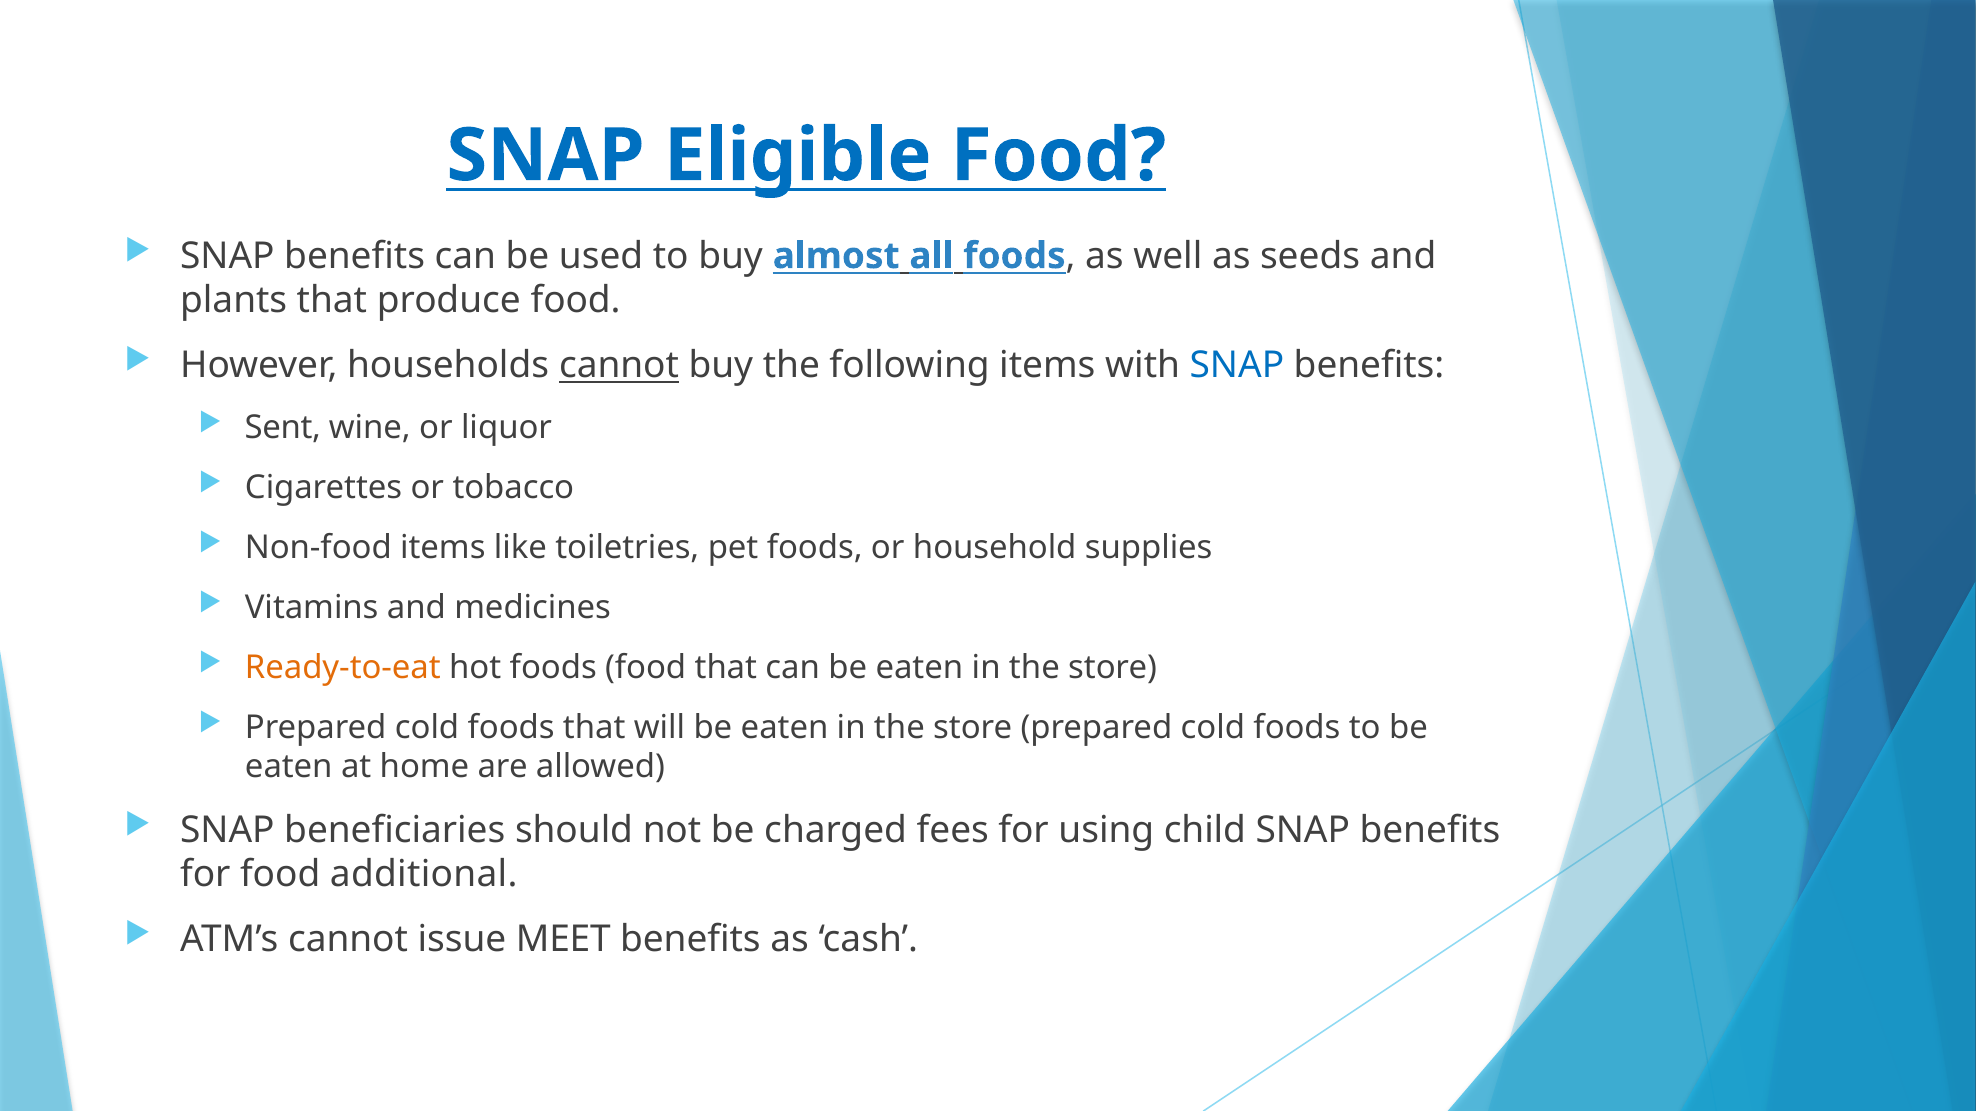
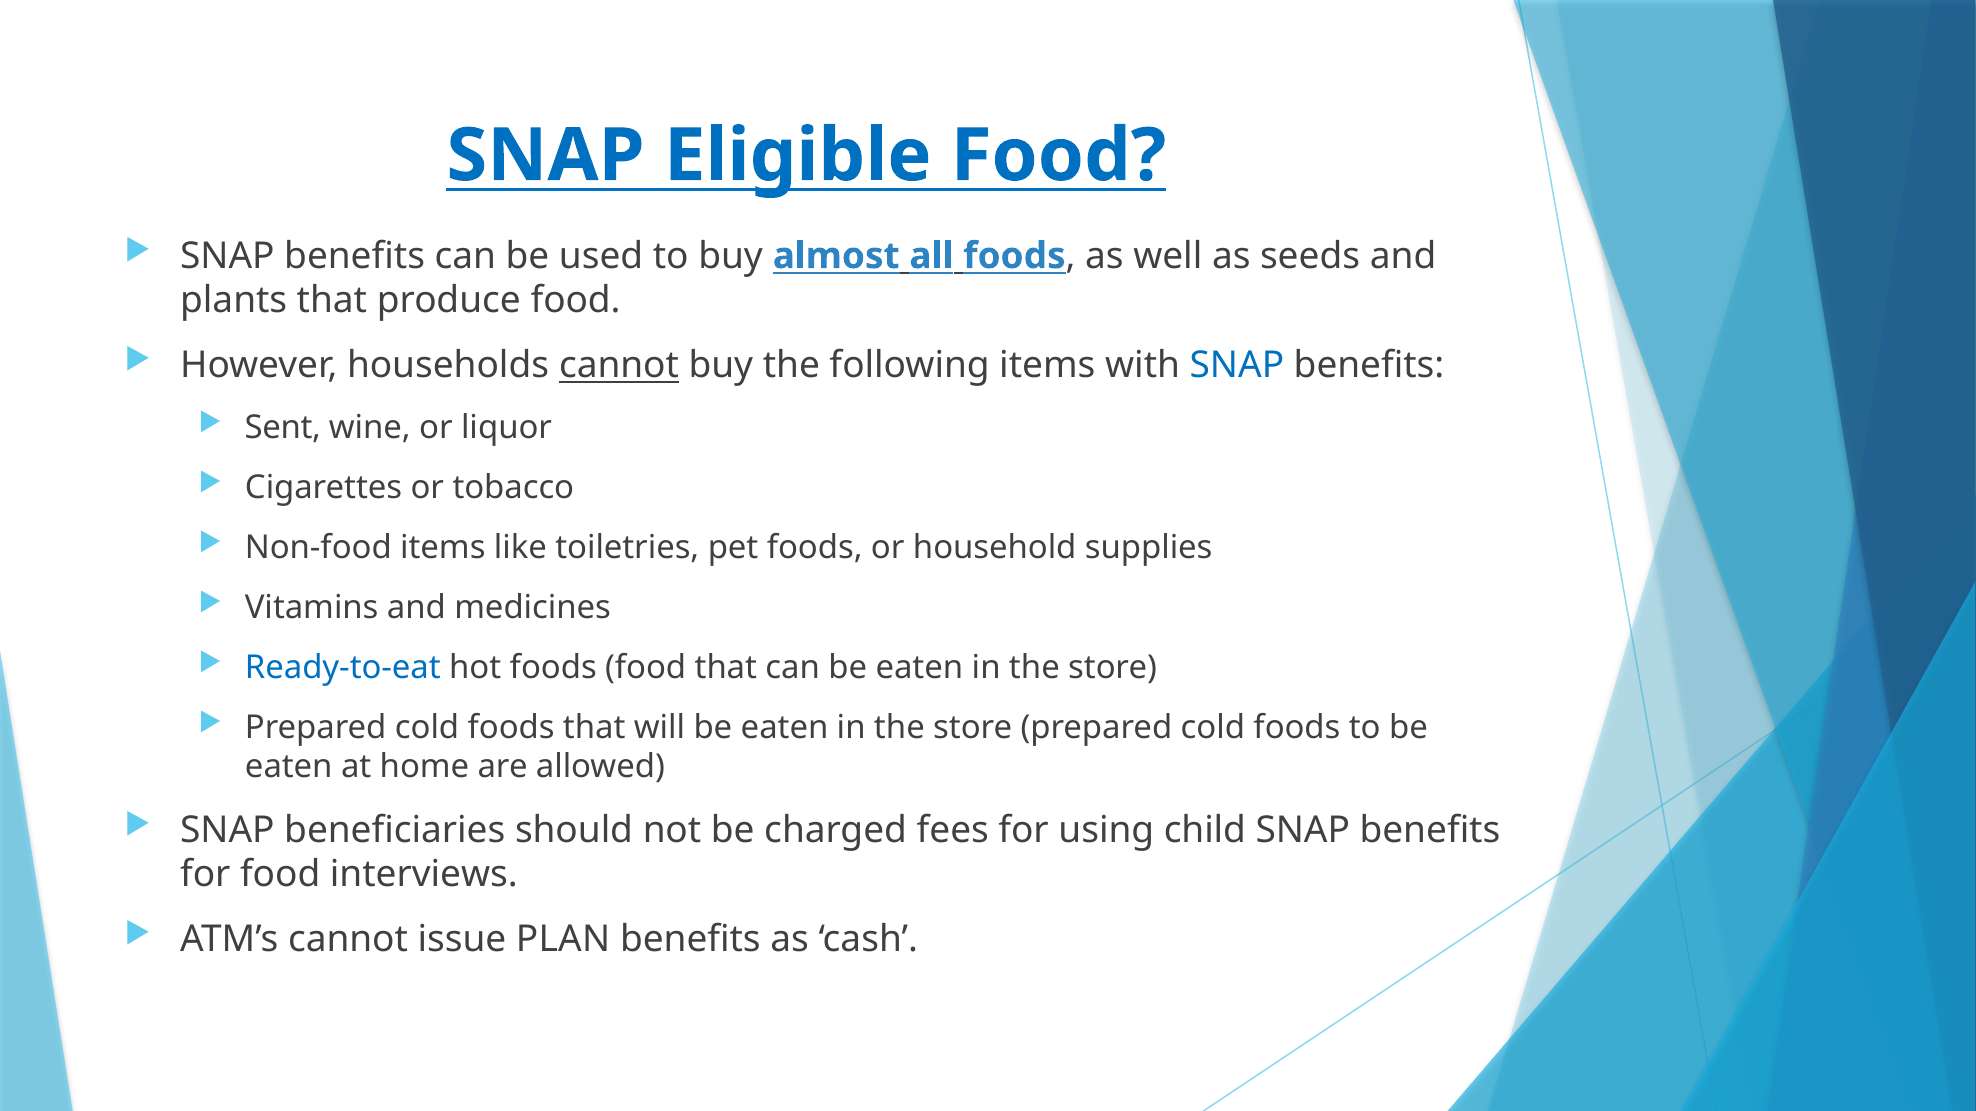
Ready-to-eat colour: orange -> blue (343, 668)
additional: additional -> interviews (424, 875)
MEET: MEET -> PLAN (563, 940)
